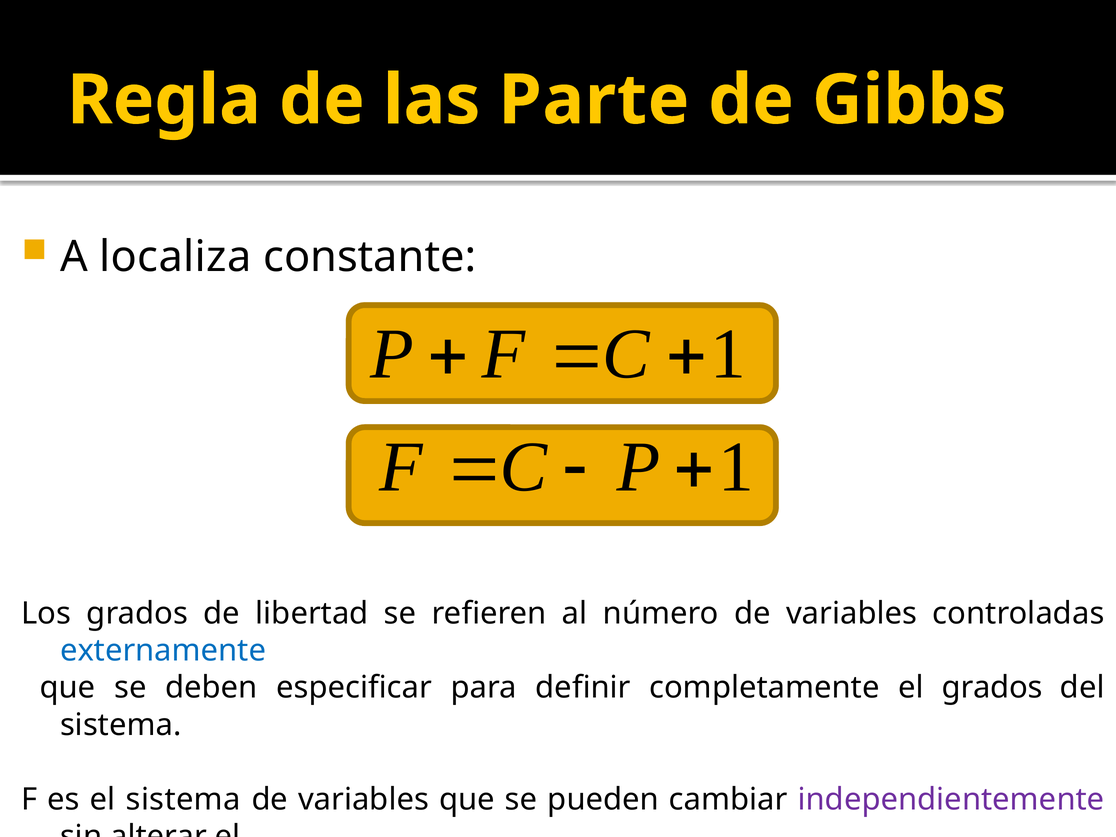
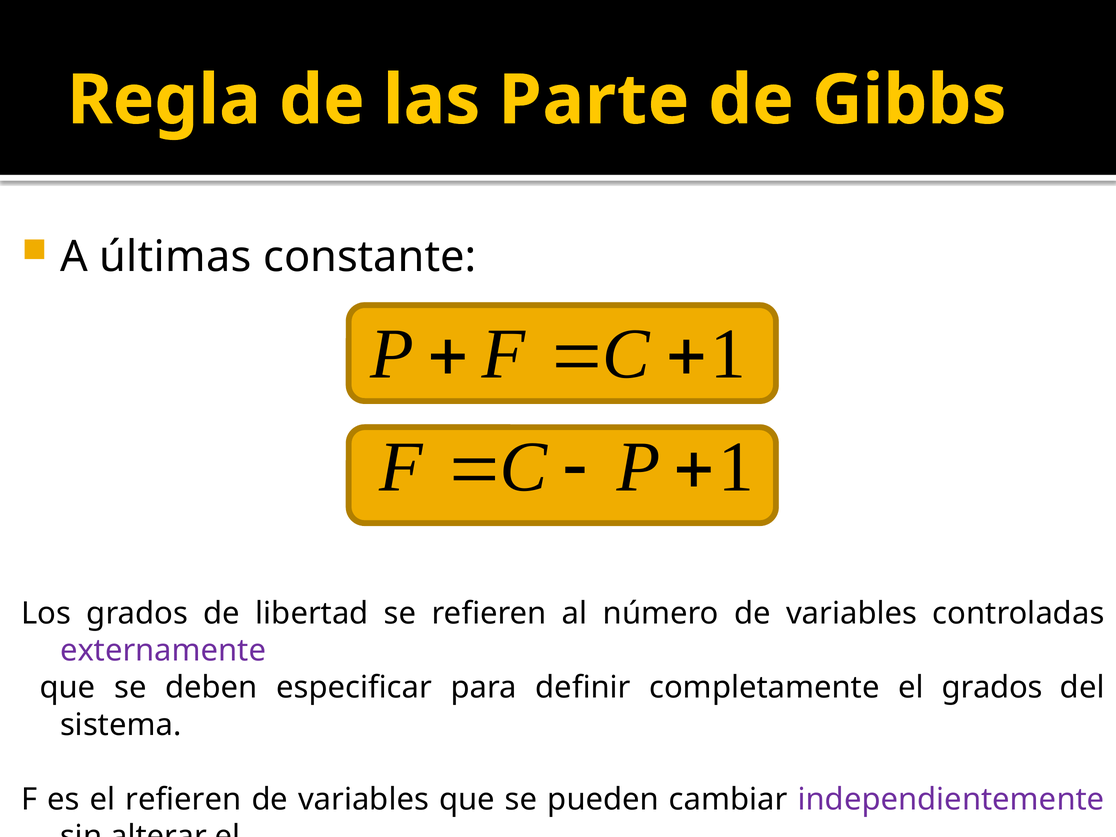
localiza: localiza -> últimas (175, 257)
externamente colour: blue -> purple (163, 651)
el sistema: sistema -> refieren (183, 799)
